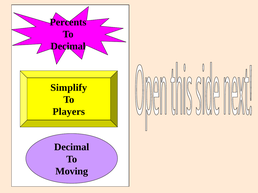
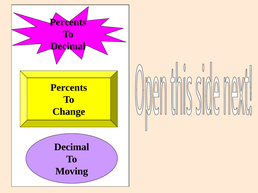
Simplify: Simplify -> Percents (69, 88)
Players: Players -> Change (69, 112)
